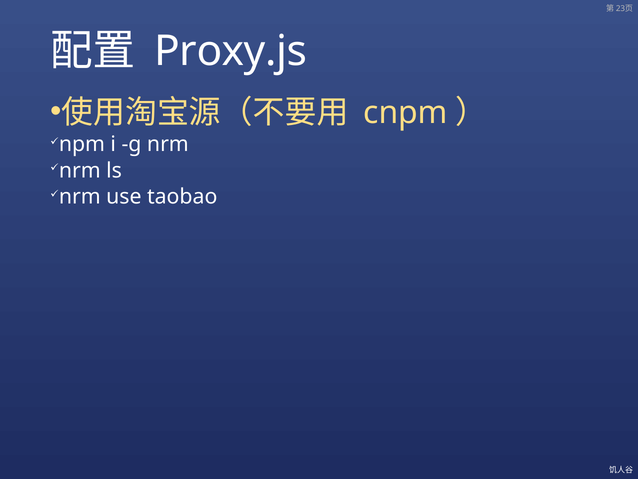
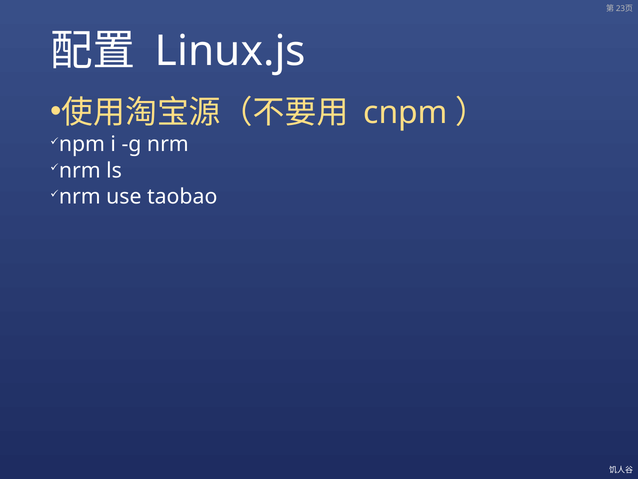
Proxy.js: Proxy.js -> Linux.js (230, 51)
